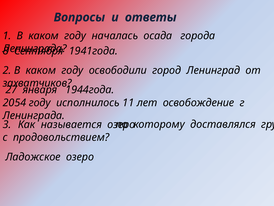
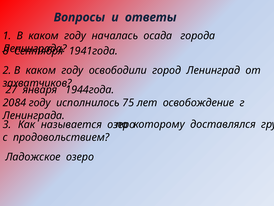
2054: 2054 -> 2084 (14, 102)
11: 11 -> 75 (128, 102)
